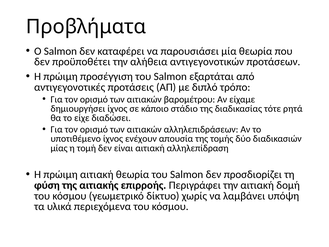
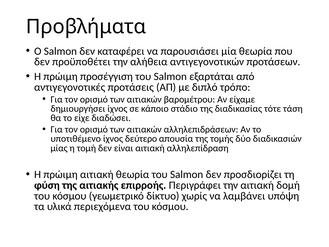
ρητά: ρητά -> τάση (293, 109)
ενέχουν: ενέχουν -> δεύτερο (141, 139)
